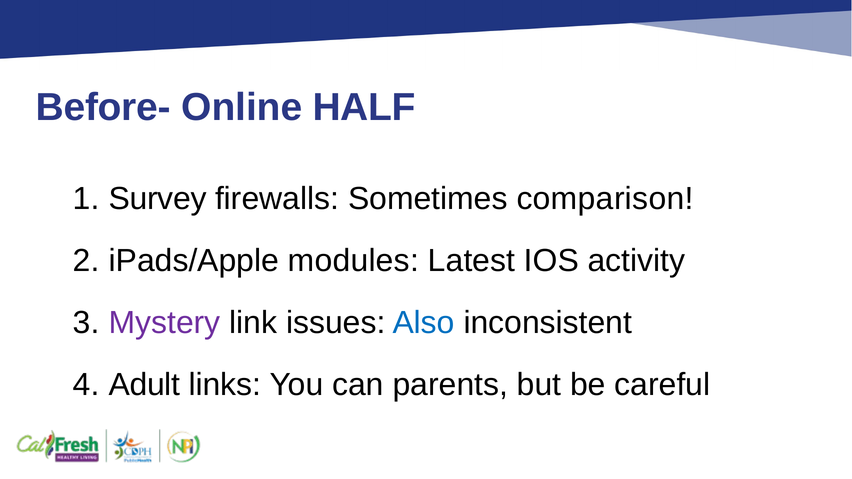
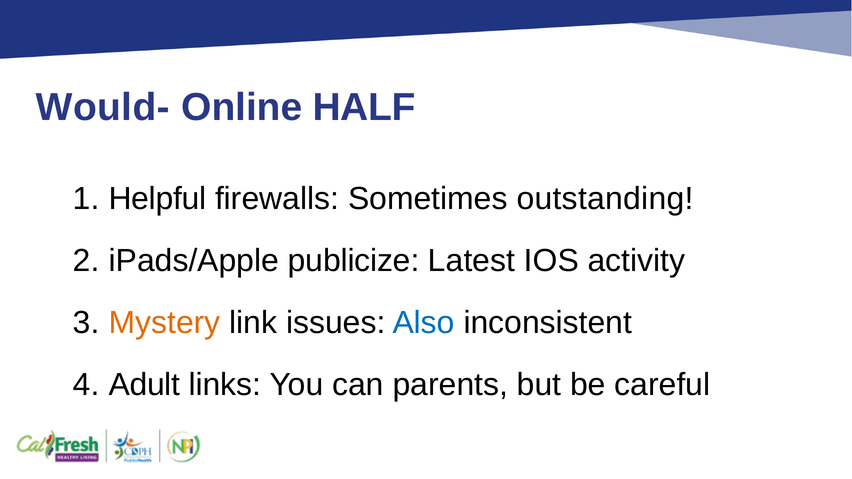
Before-: Before- -> Would- (103, 107)
Survey: Survey -> Helpful (158, 199)
comparison: comparison -> outstanding (605, 199)
modules: modules -> publicize (354, 261)
Mystery colour: purple -> orange (165, 323)
